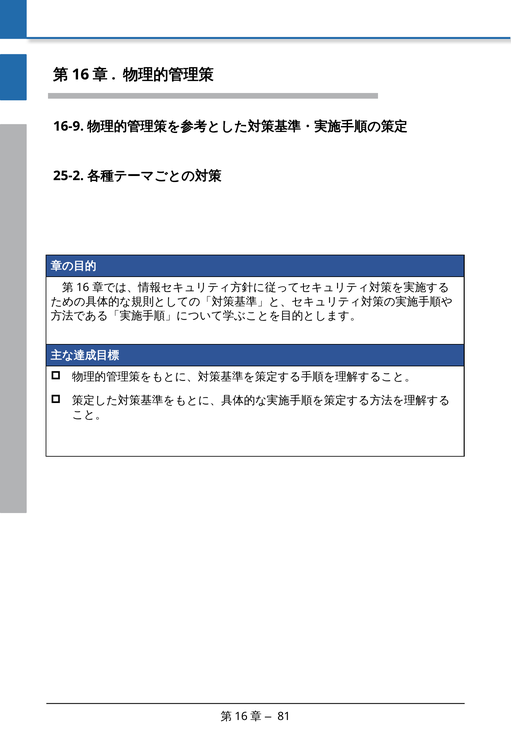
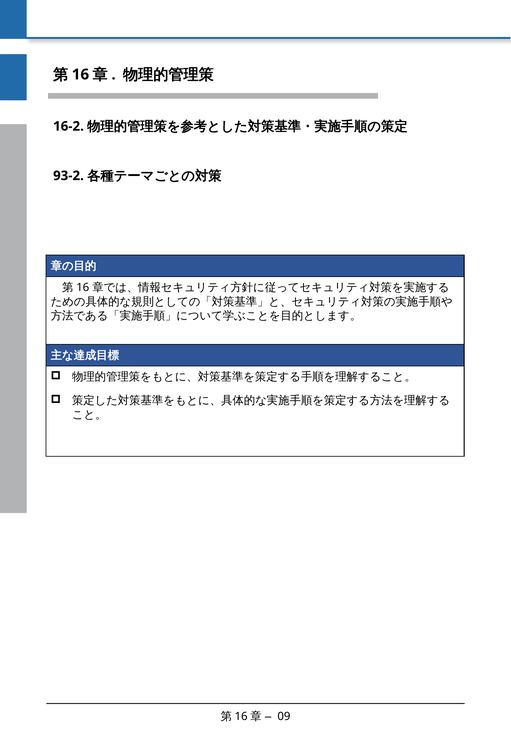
16-9: 16-9 -> 16-2 (68, 126)
25-2: 25-2 -> 93-2 (68, 176)
81: 81 -> 09 (284, 717)
